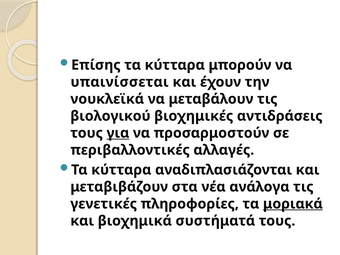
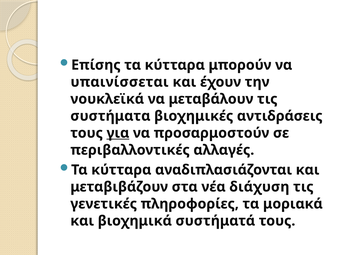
βιολογικού: βιολογικού -> συστήματα (110, 116)
ανάλογα: ανάλογα -> διάχυση (259, 187)
μοριακά underline: present -> none (293, 204)
